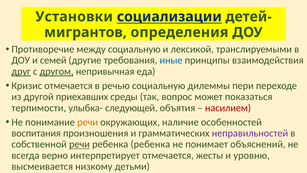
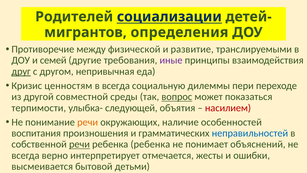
Установки: Установки -> Родителей (74, 17)
между социальную: социальную -> физической (134, 49)
лексикой: лексикой -> развитие (192, 49)
иные colour: blue -> purple (171, 60)
другом underline: present -> none (57, 71)
Кризис отмечается: отмечается -> ценностям (68, 86)
в речью: речью -> всегда (116, 86)
приехавших: приехавших -> совместной (82, 97)
вопрос underline: none -> present (177, 97)
неправильностей colour: purple -> blue (250, 133)
уровню: уровню -> ошибки (252, 155)
низкому: низкому -> бытовой (94, 166)
